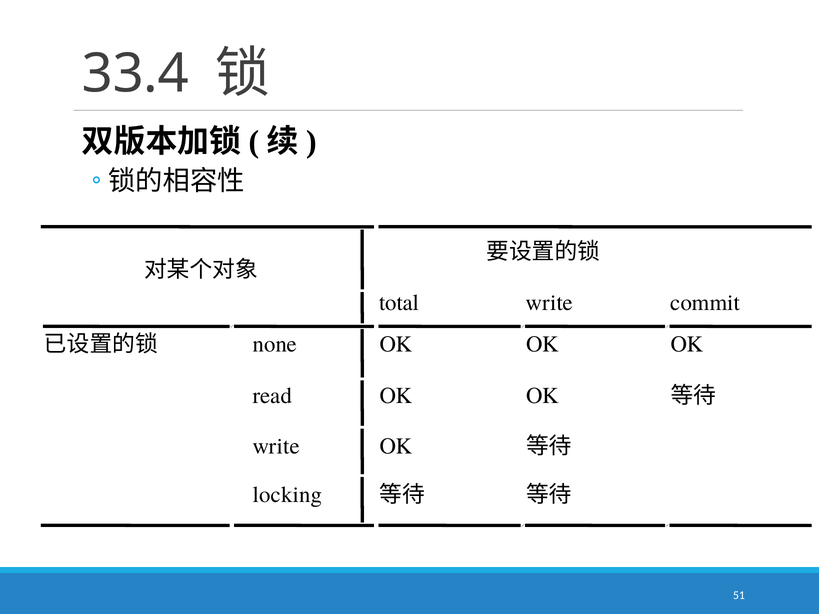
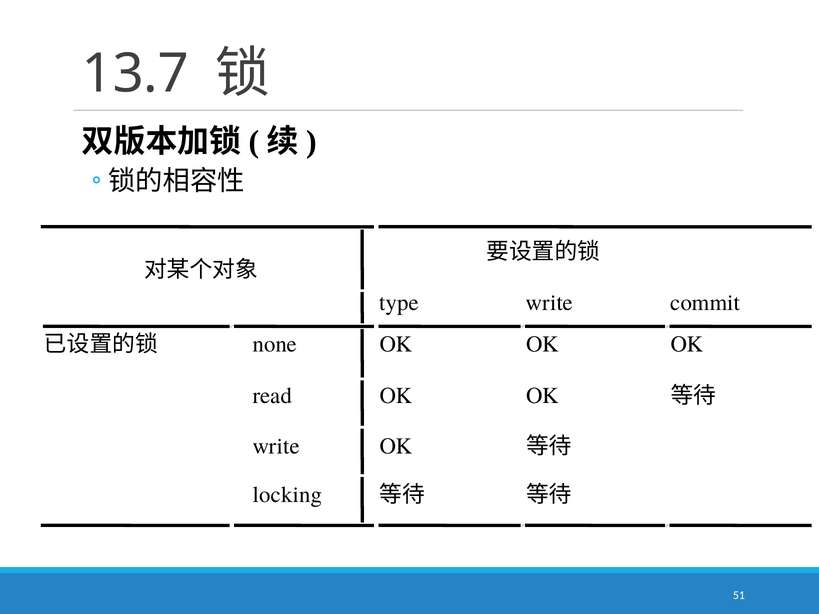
33.4: 33.4 -> 13.7 (135, 74)
total: total -> type (399, 303)
